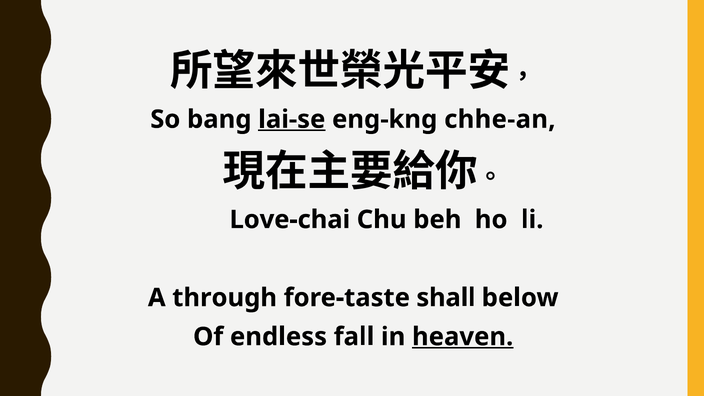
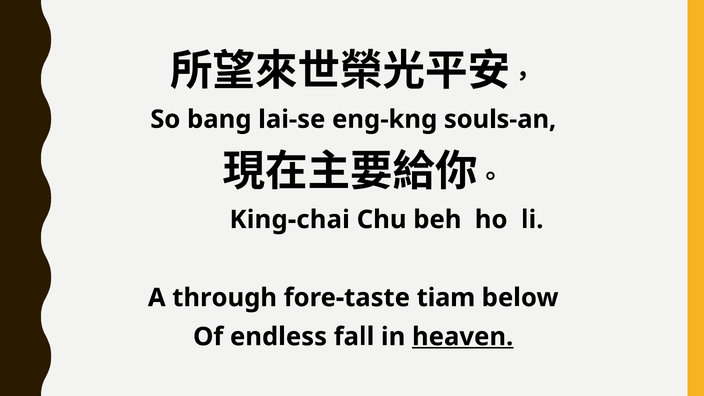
lai-se underline: present -> none (292, 119)
chhe-an: chhe-an -> souls-an (500, 119)
Love-chai: Love-chai -> King-chai (290, 220)
shall: shall -> tiam (446, 298)
